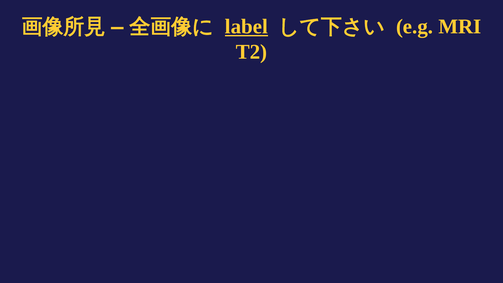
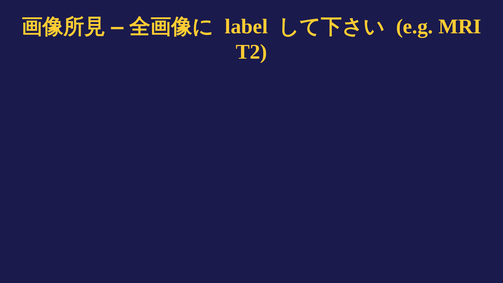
label underline: present -> none (246, 27)
